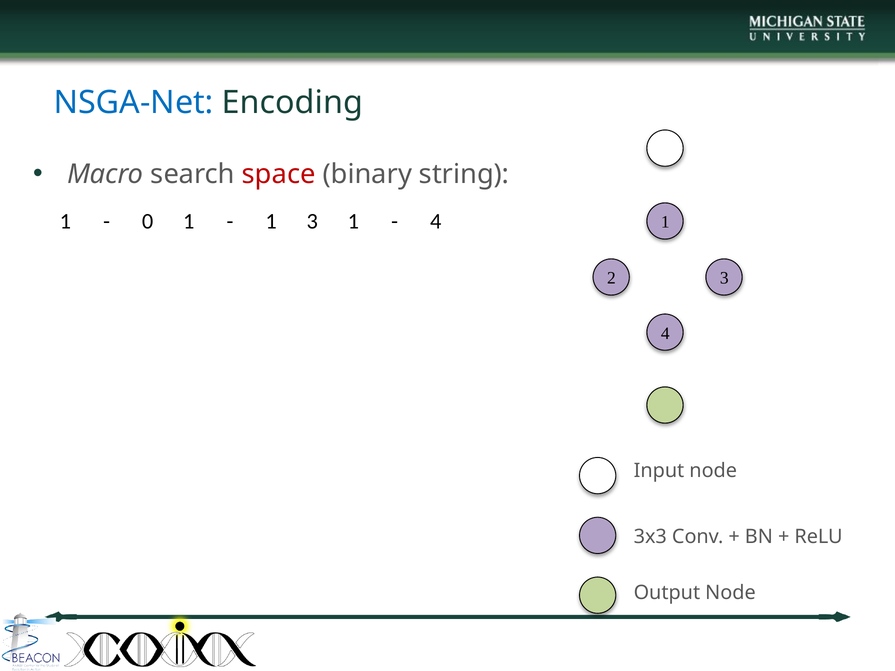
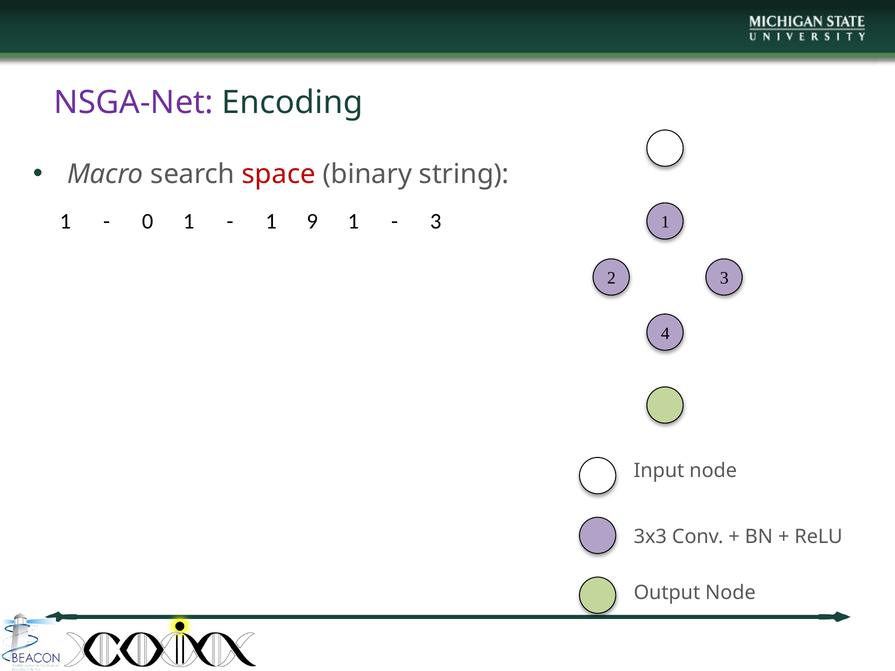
NSGA-Net colour: blue -> purple (134, 103)
1 3: 3 -> 9 (312, 221)
4: 4 -> 3 (436, 221)
